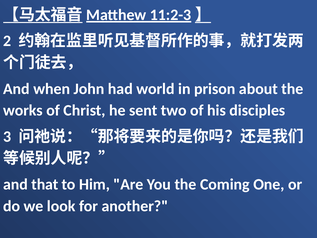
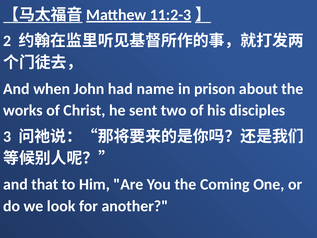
world: world -> name (155, 89)
